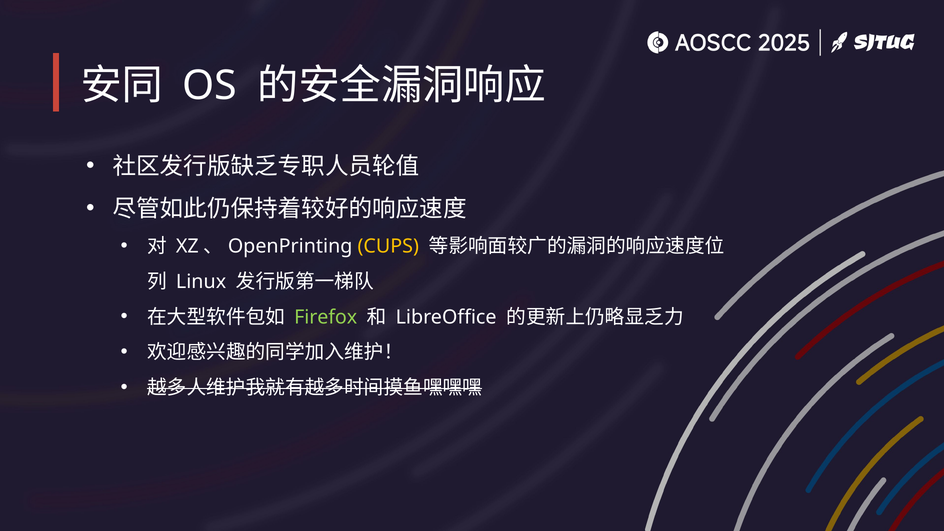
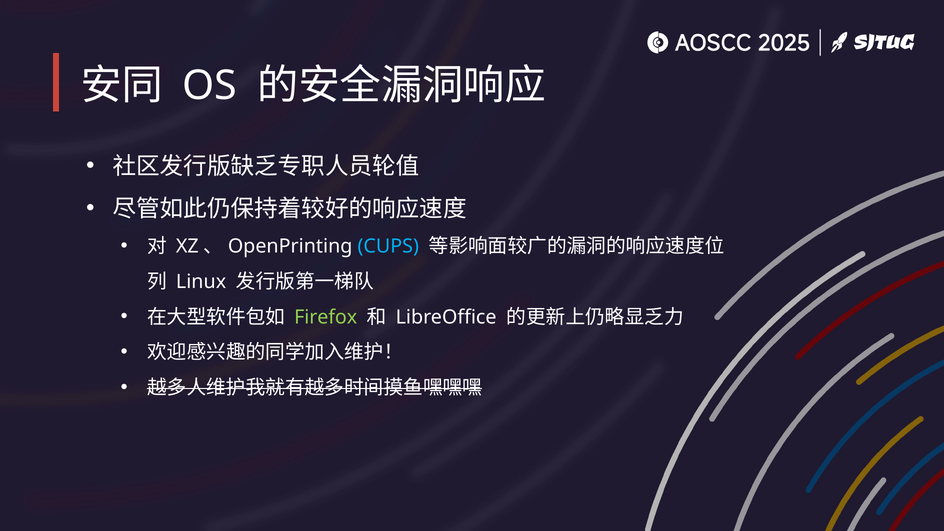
CUPS colour: yellow -> light blue (388, 246)
